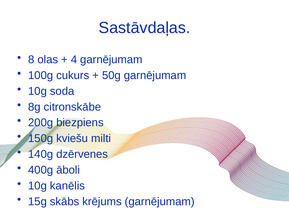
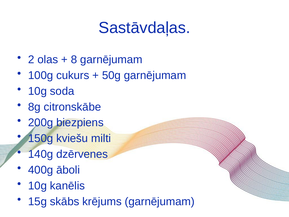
8: 8 -> 2 (31, 60)
4: 4 -> 8 (74, 60)
